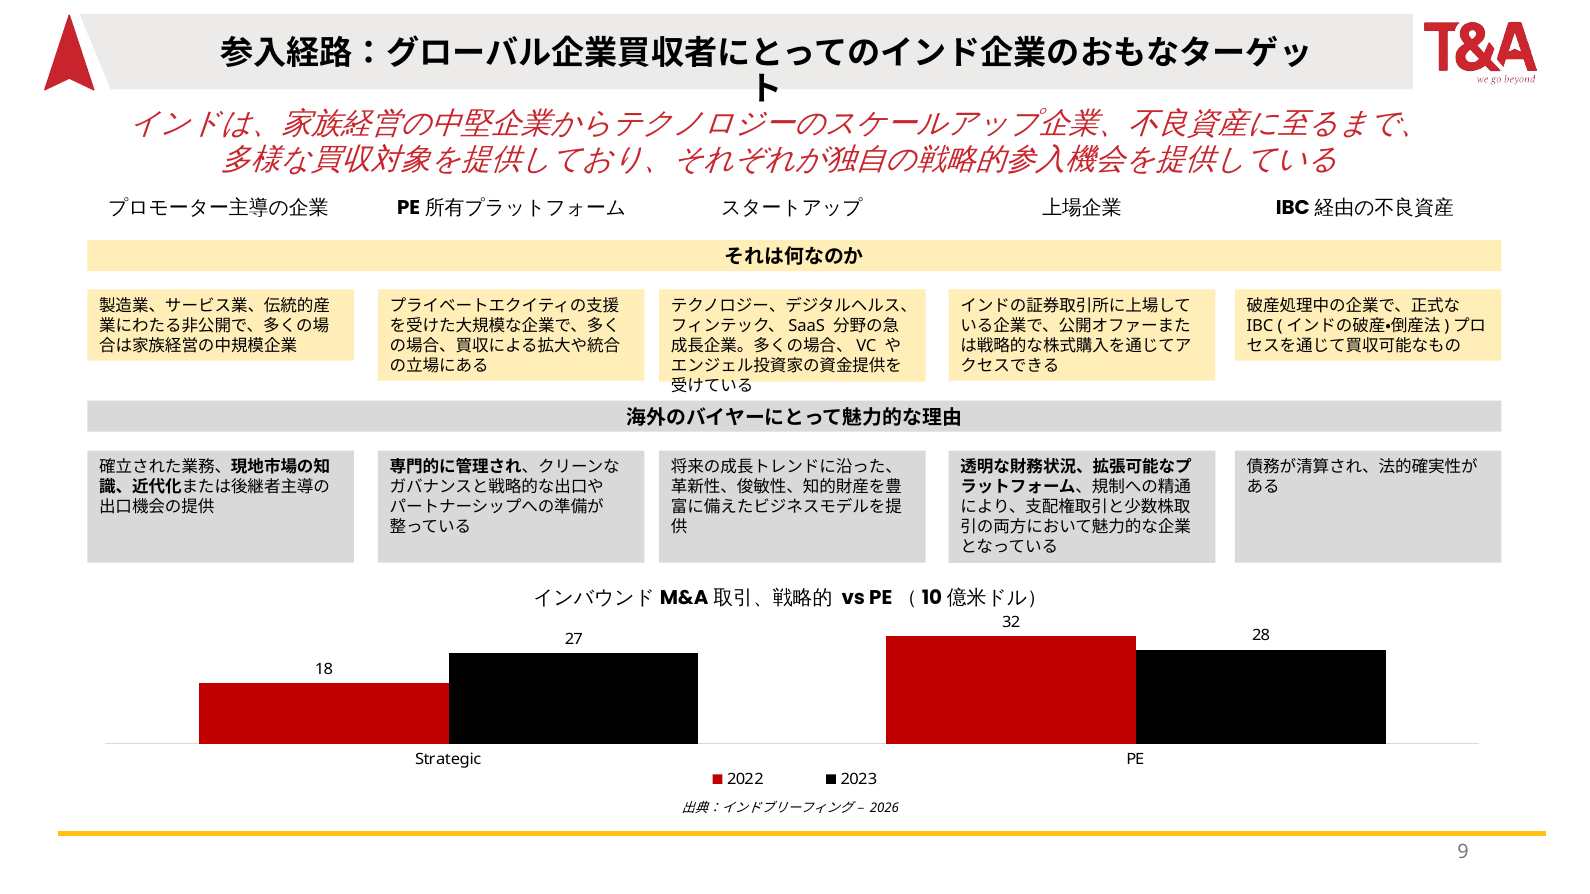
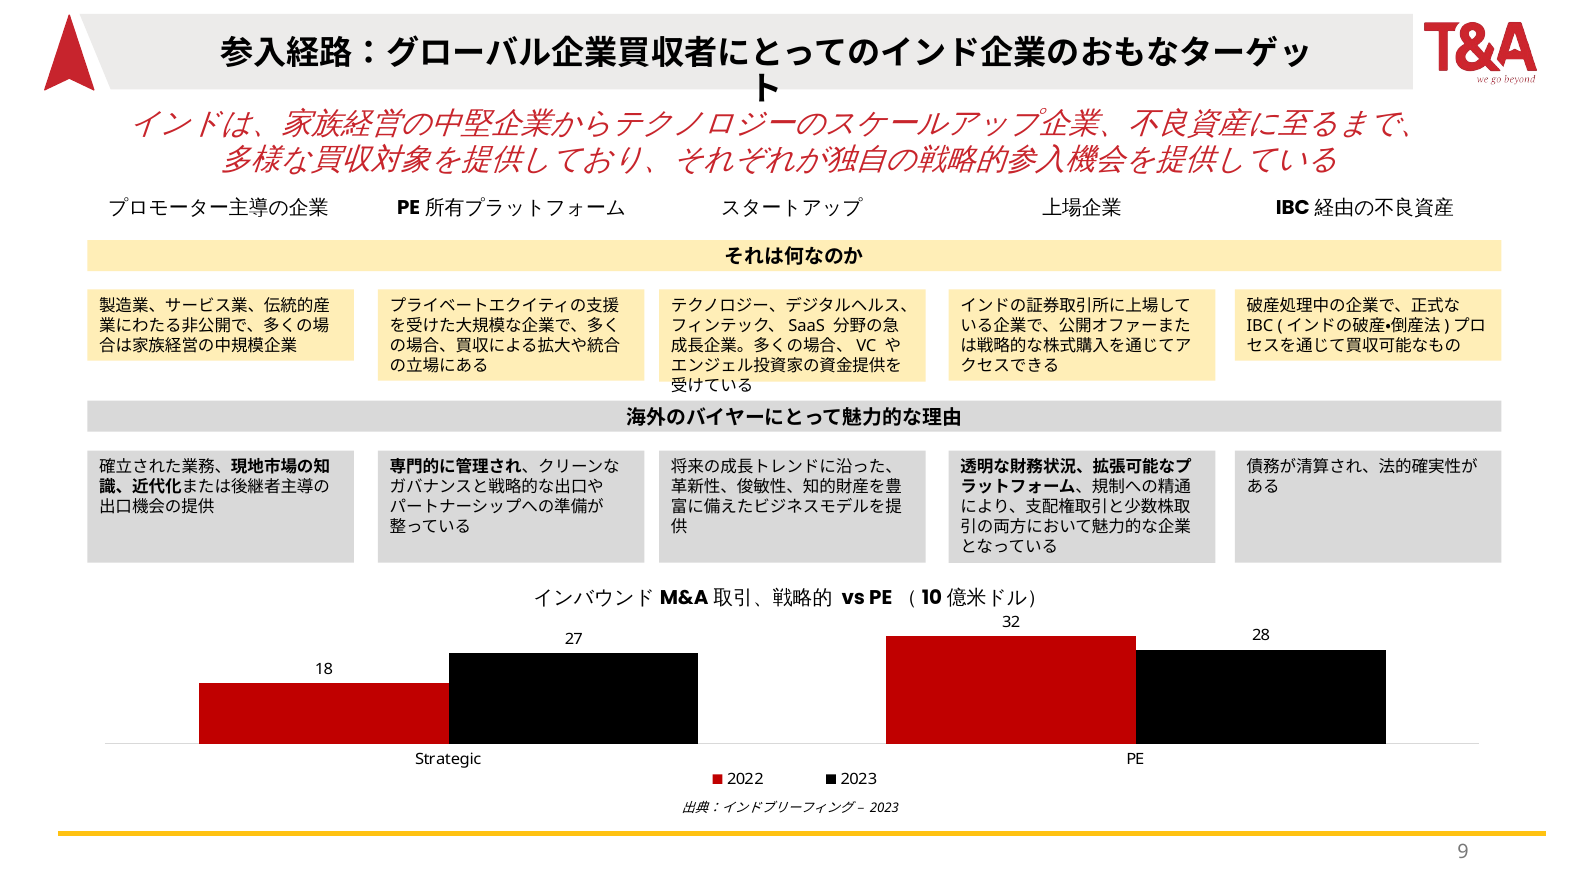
2026: 2026 -> 2023 (884, 809)
